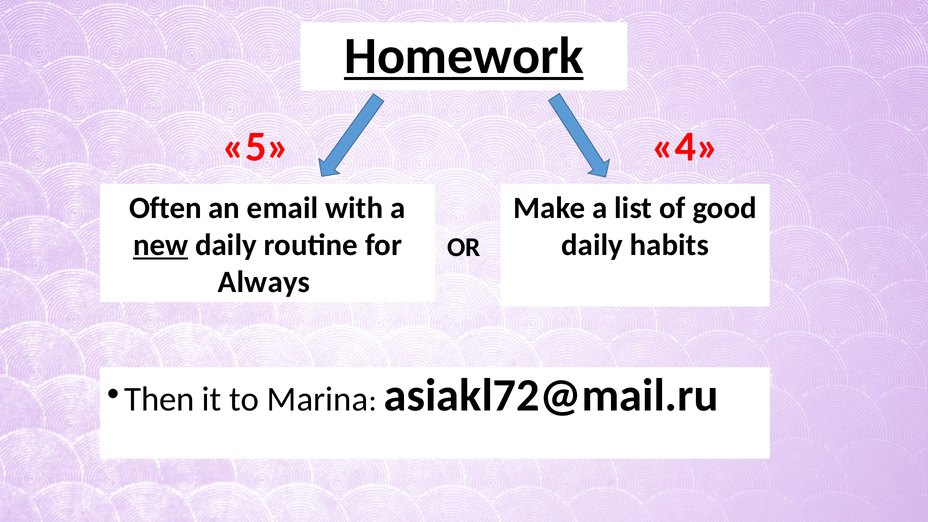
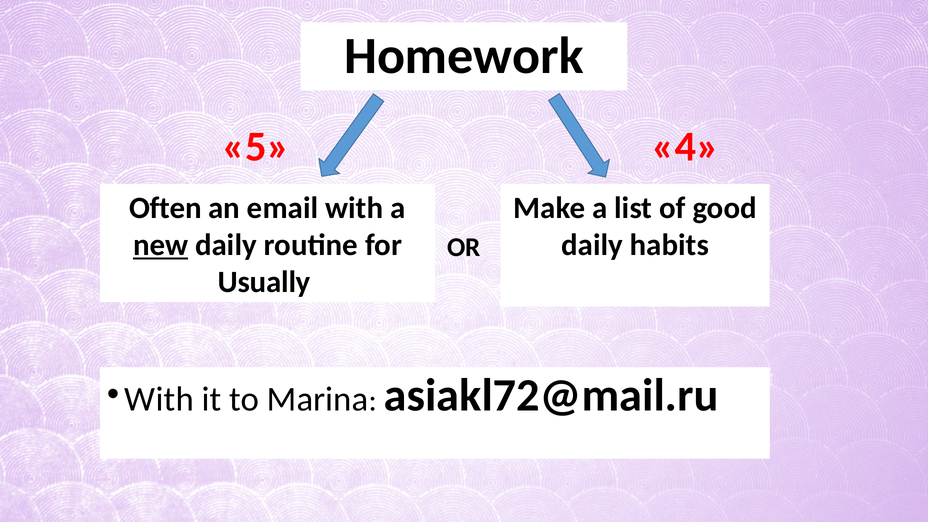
Homework underline: present -> none (464, 56)
Always: Always -> Usually (264, 282)
Then: Then -> With (159, 399)
